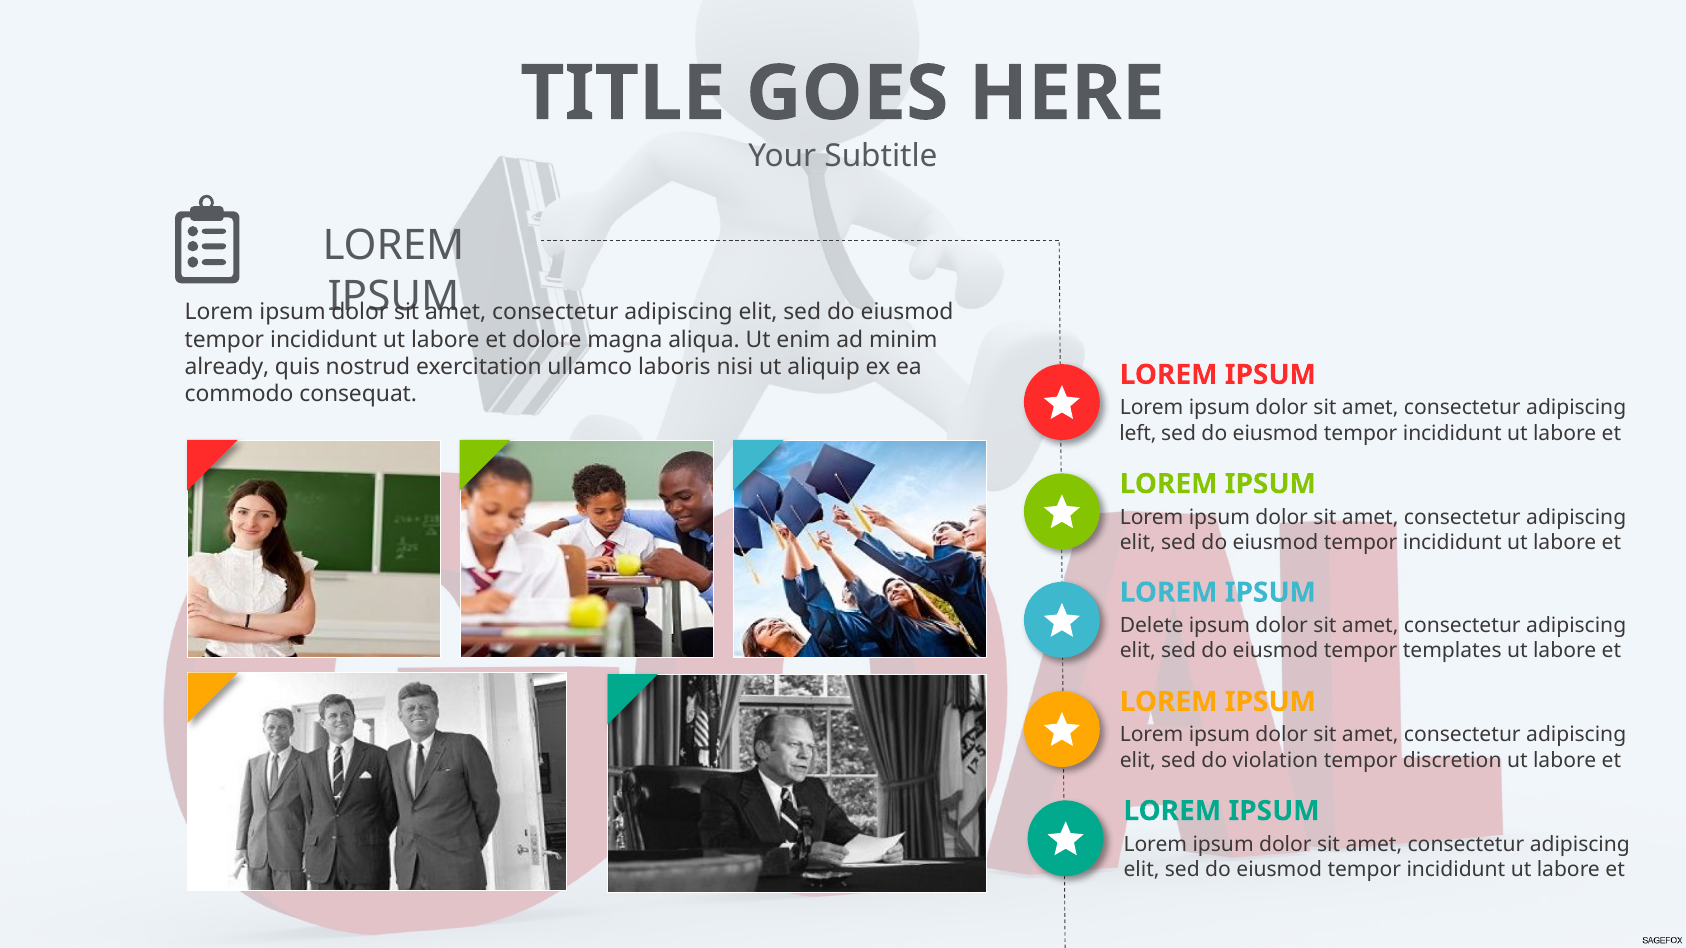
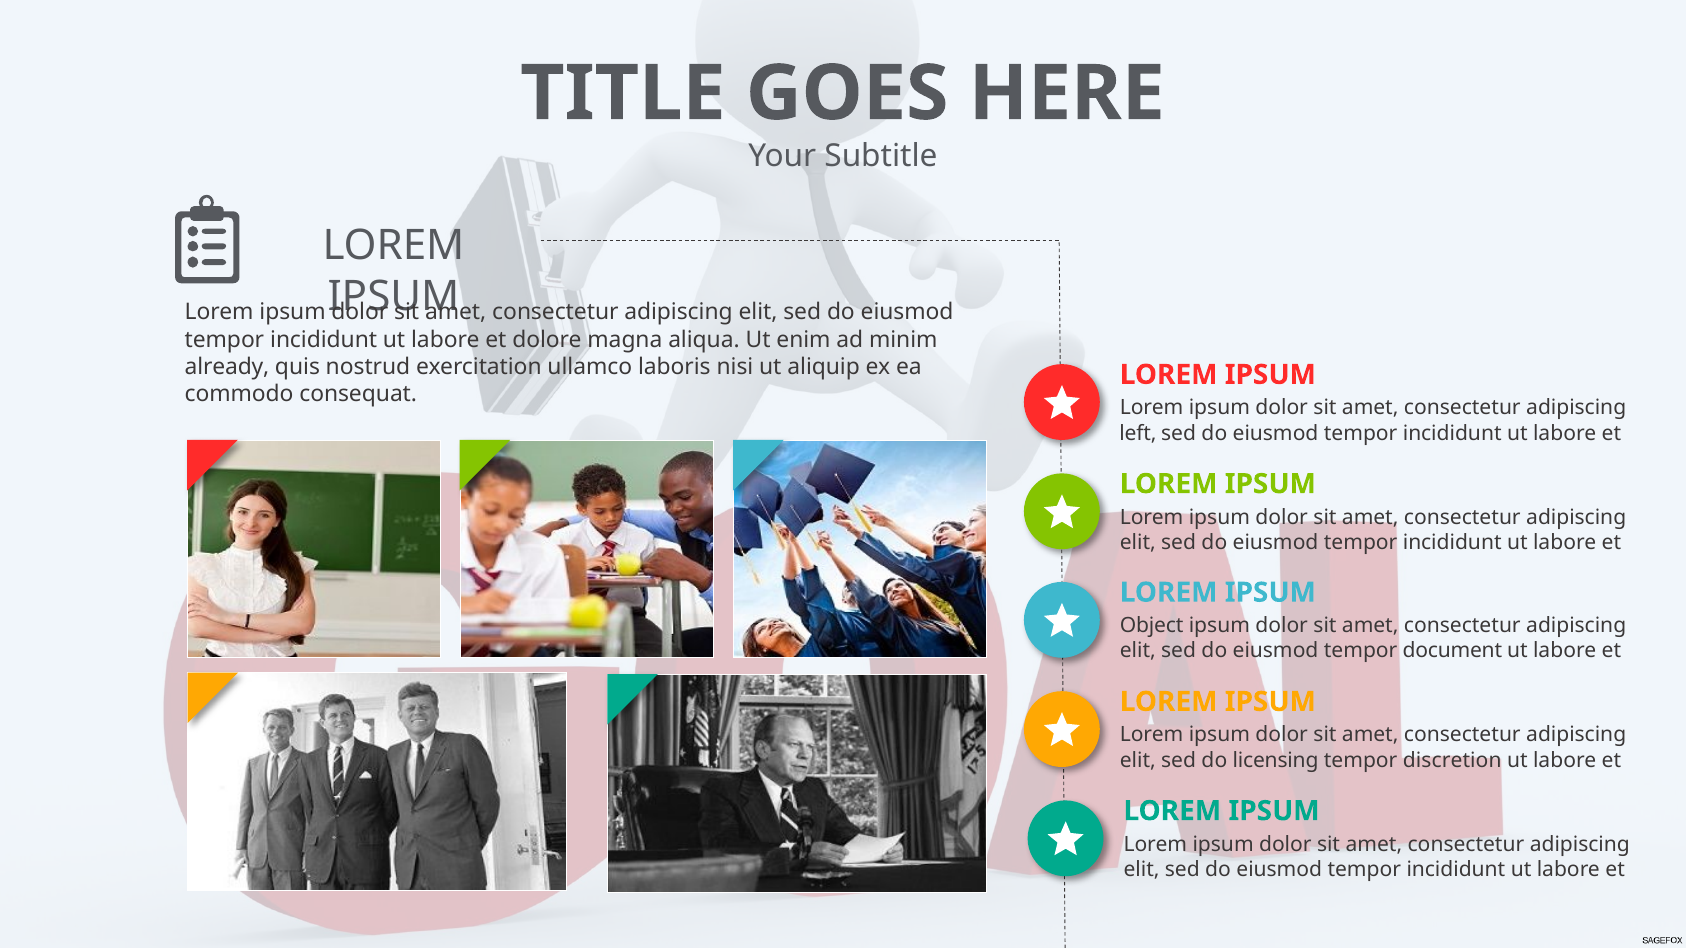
Delete: Delete -> Object (1152, 626)
templates: templates -> document (1452, 651)
violation: violation -> licensing (1276, 761)
